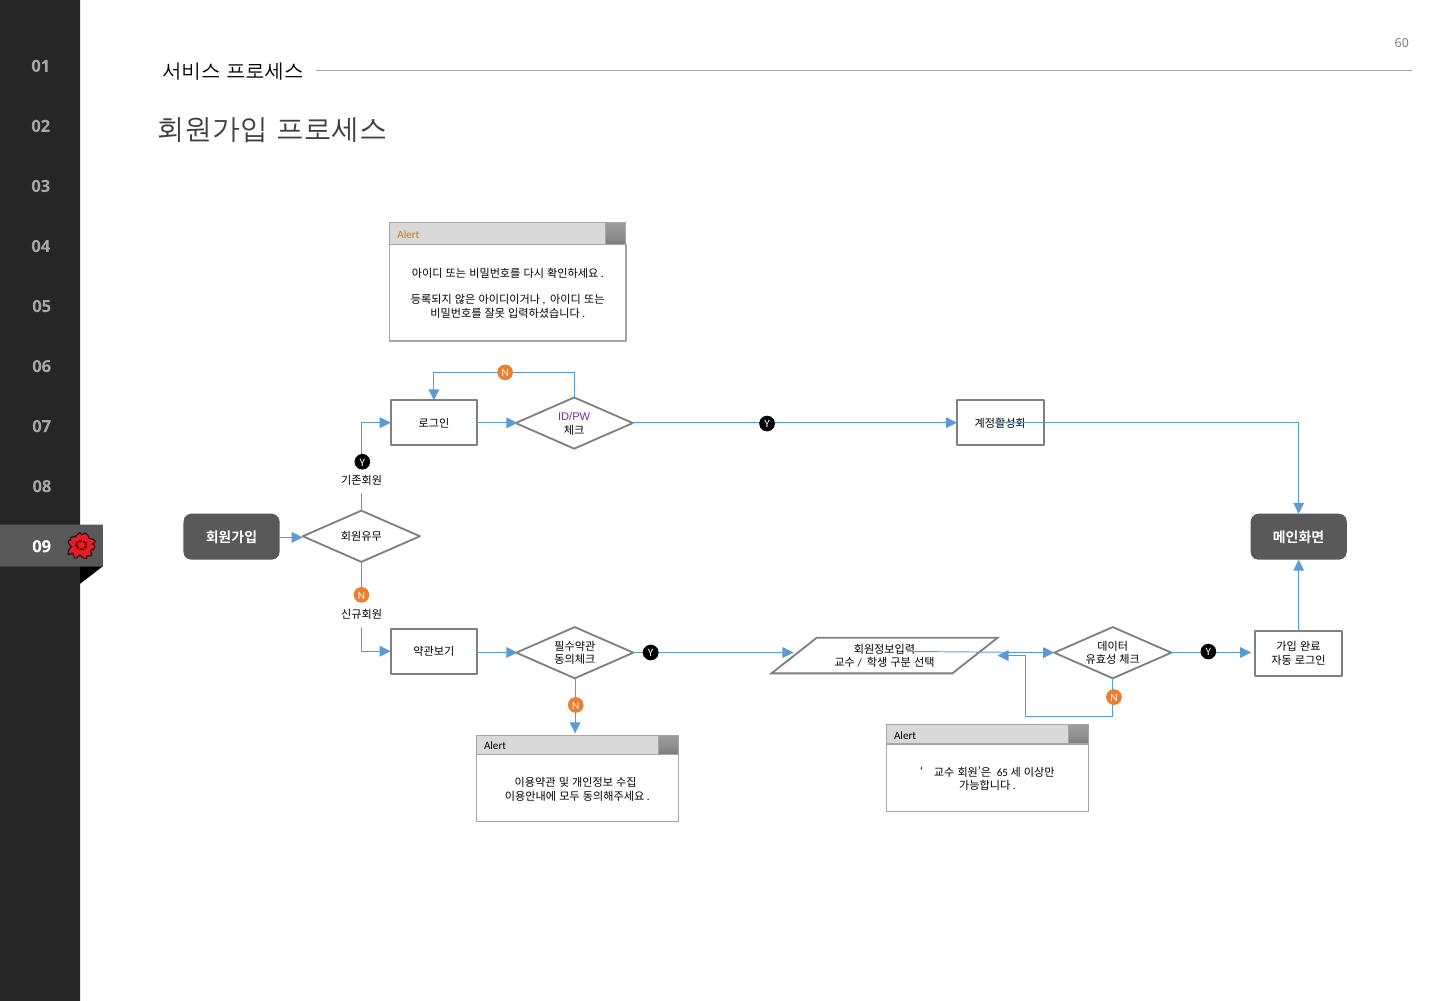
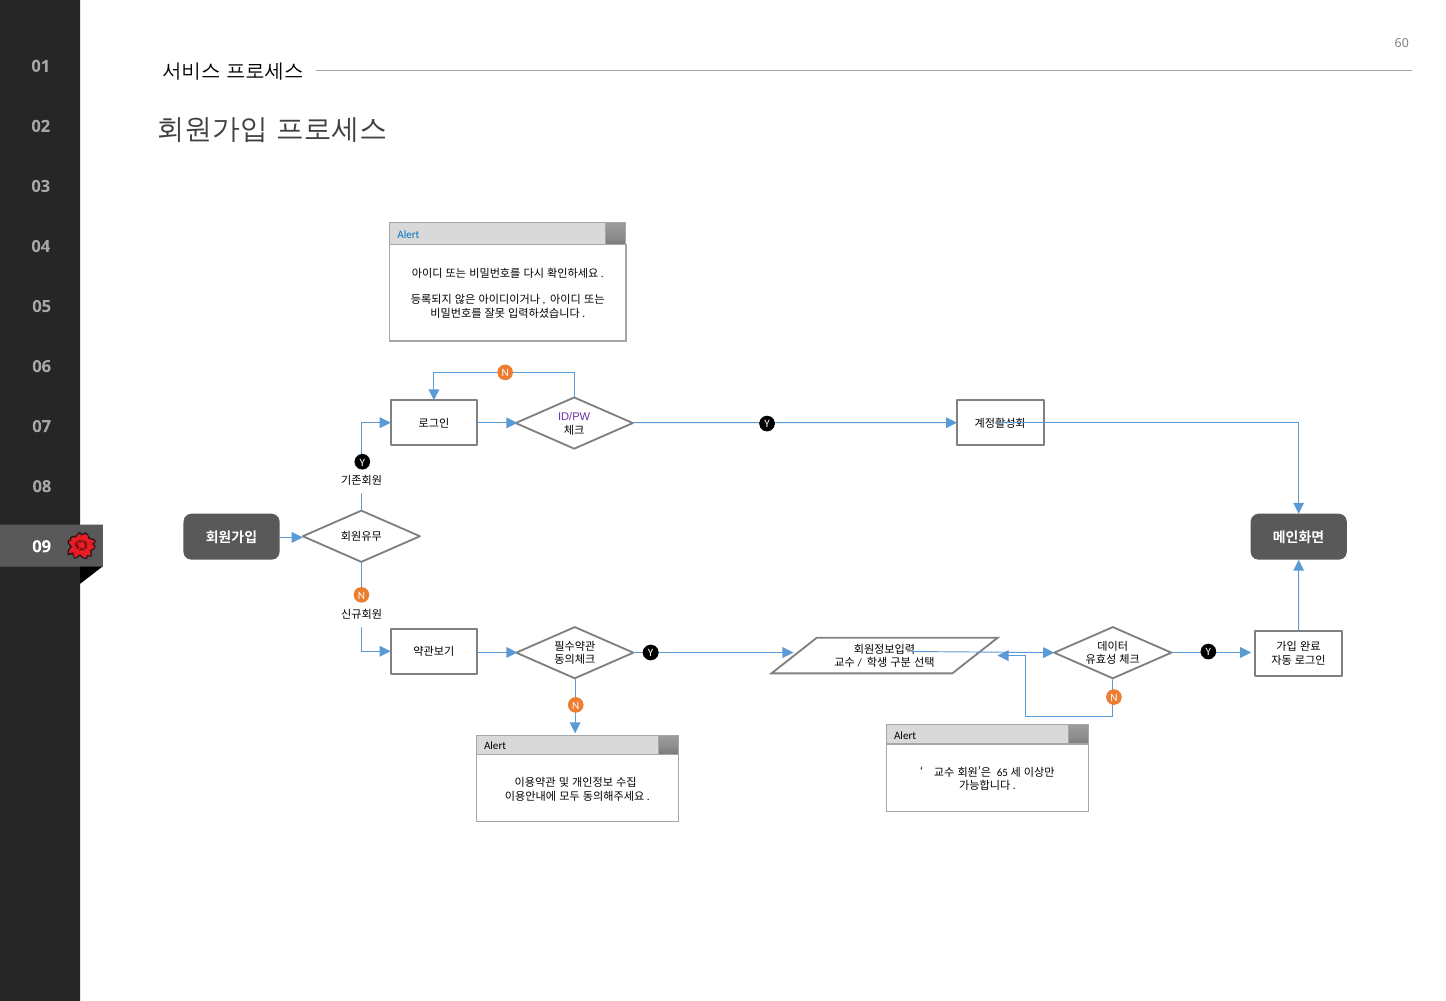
Alert colour: orange -> blue (408, 235)
